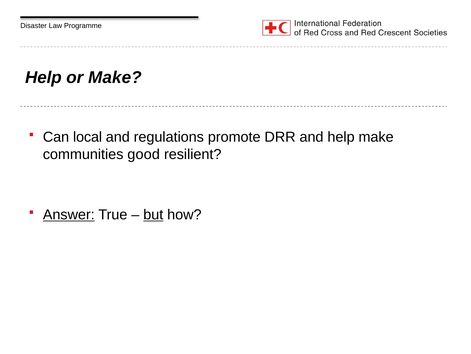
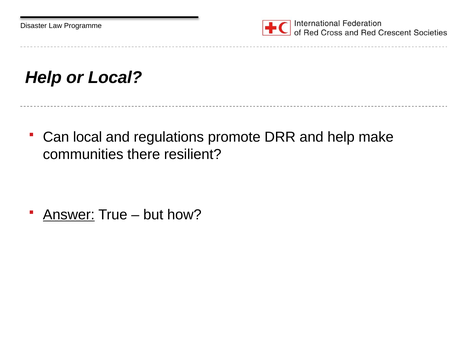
or Make: Make -> Local (115, 77)
good: good -> there (144, 154)
but underline: present -> none (153, 214)
